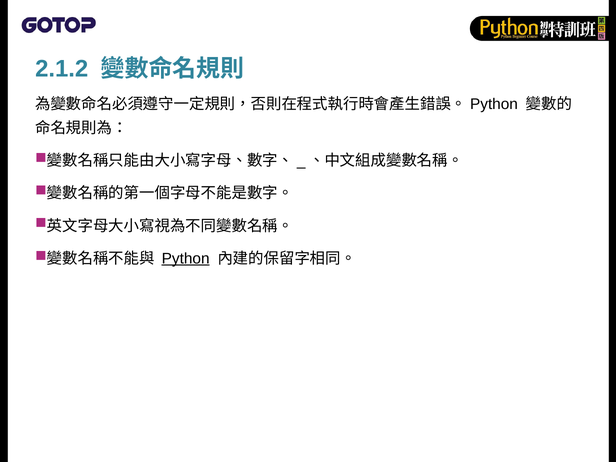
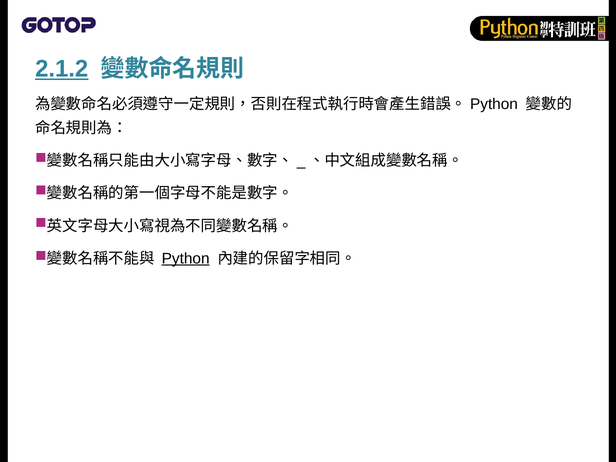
2.1.2 underline: none -> present (62, 69)
